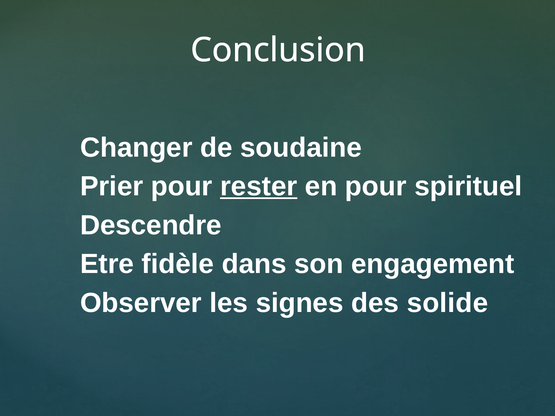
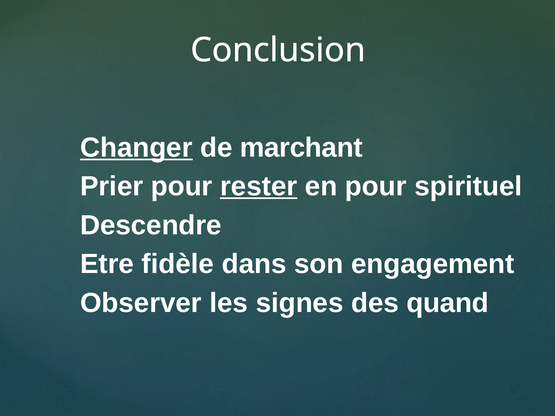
Changer underline: none -> present (136, 148)
soudaine: soudaine -> marchant (301, 148)
solide: solide -> quand (448, 303)
